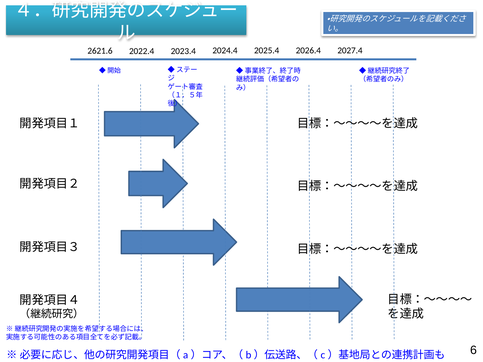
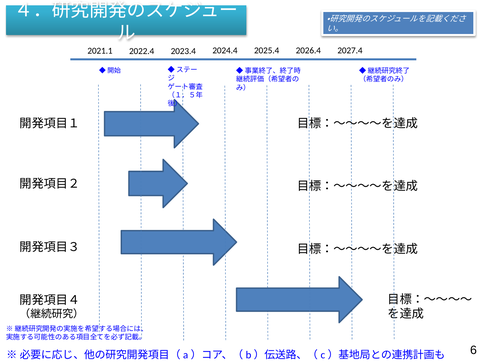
2621.6: 2621.6 -> 2021.1 (100, 51)
